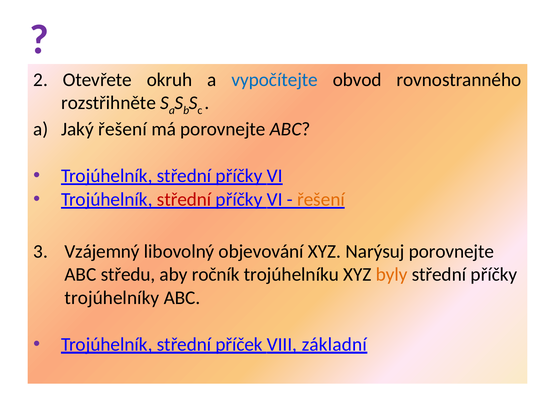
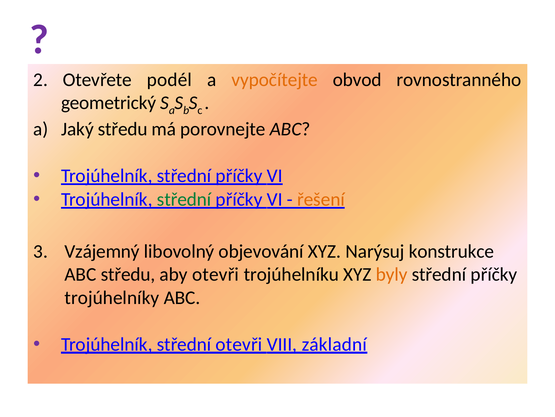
okruh: okruh -> podél (169, 80)
vypočítejte colour: blue -> orange (275, 80)
rozstřihněte: rozstřihněte -> geometrický (109, 103)
Jaký řešení: řešení -> středu (123, 129)
střední colour: red -> green (184, 199)
Narýsuj porovnejte: porovnejte -> konstrukce (452, 251)
aby ročník: ročník -> otevři (216, 274)
střední příček: příček -> otevři (239, 344)
